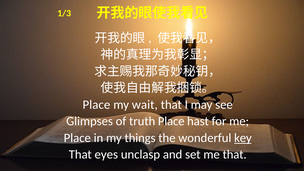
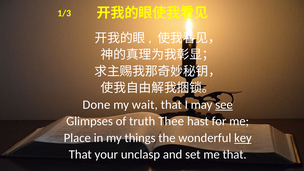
Place: Place -> Done (96, 105)
see underline: none -> present (224, 105)
truth Place: Place -> Thee (171, 121)
eyes: eyes -> your (106, 154)
